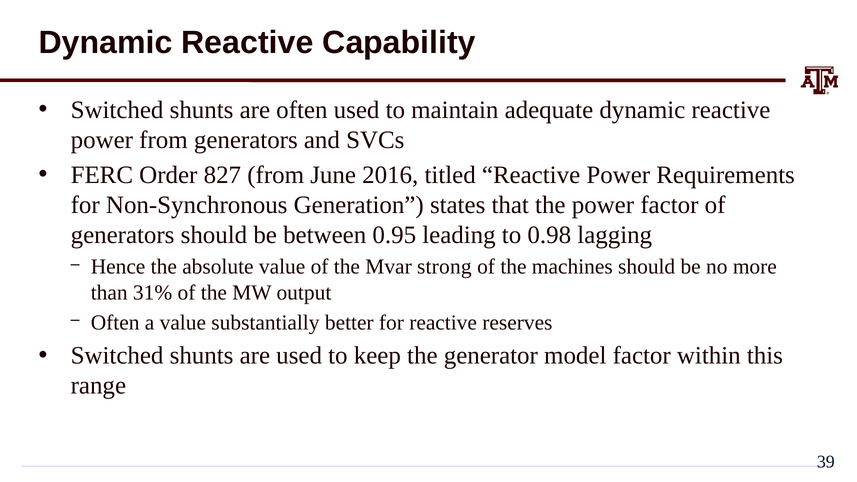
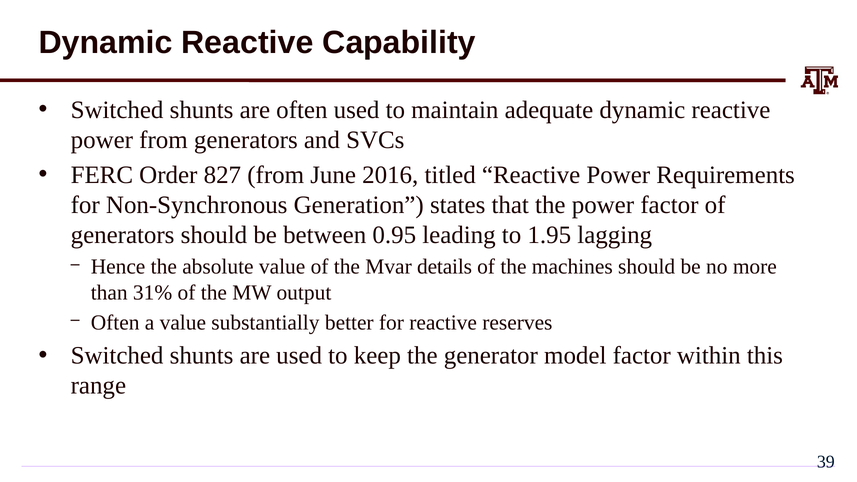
0.98: 0.98 -> 1.95 (549, 235)
strong: strong -> details (445, 267)
